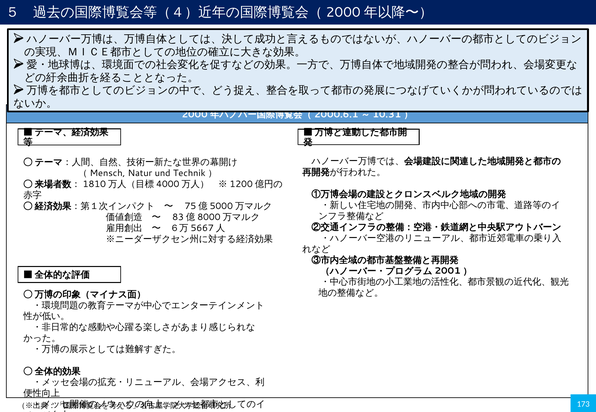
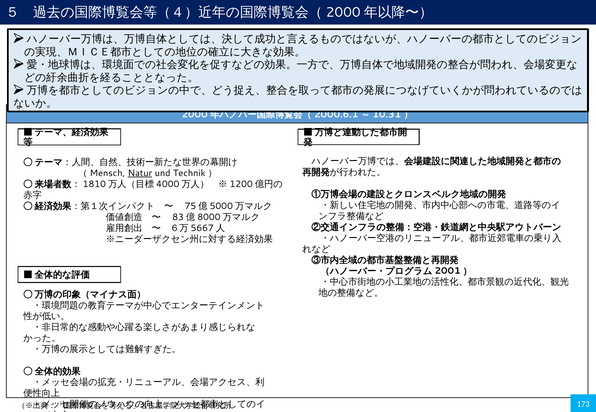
Natur underline: none -> present (140, 173)
